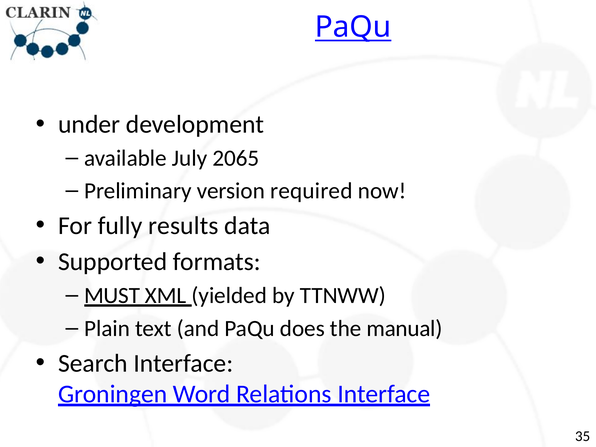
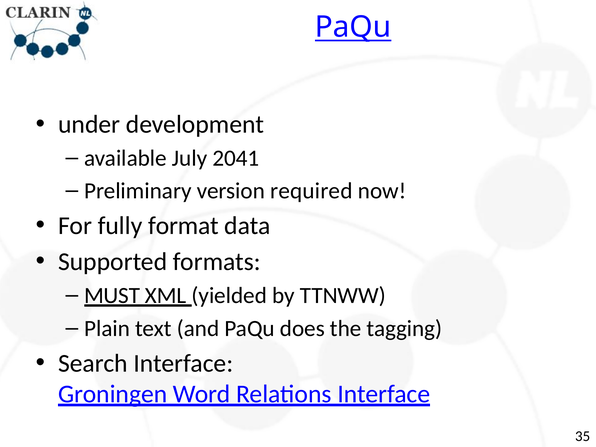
2065: 2065 -> 2041 (236, 158)
results: results -> format (183, 226)
manual: manual -> tagging (404, 328)
